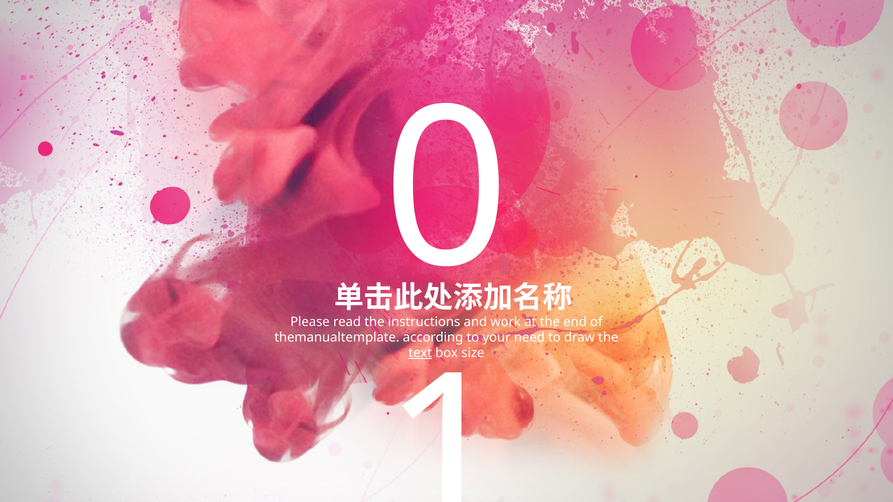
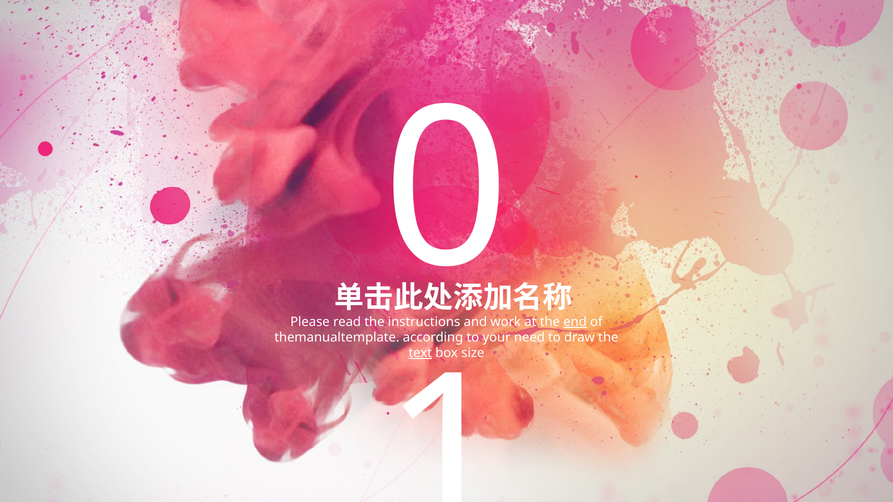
end underline: none -> present (575, 322)
